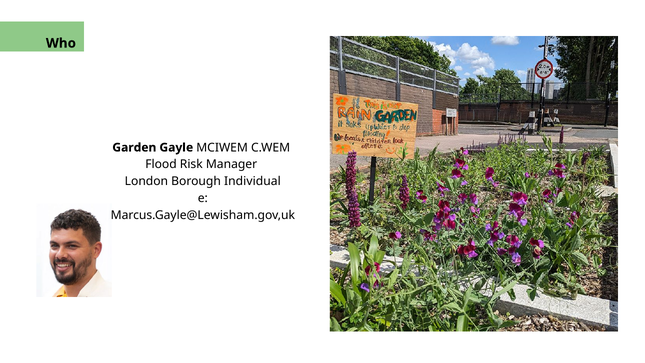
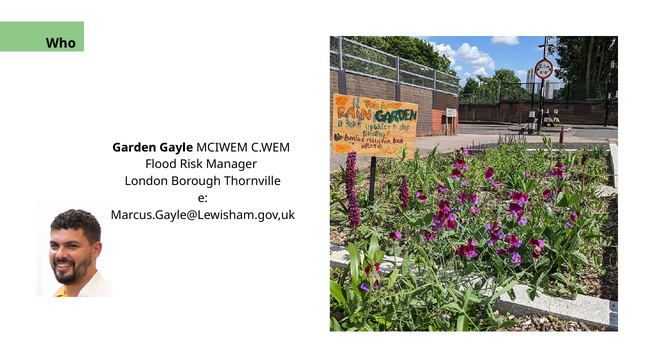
Individual: Individual -> Thornville (252, 181)
